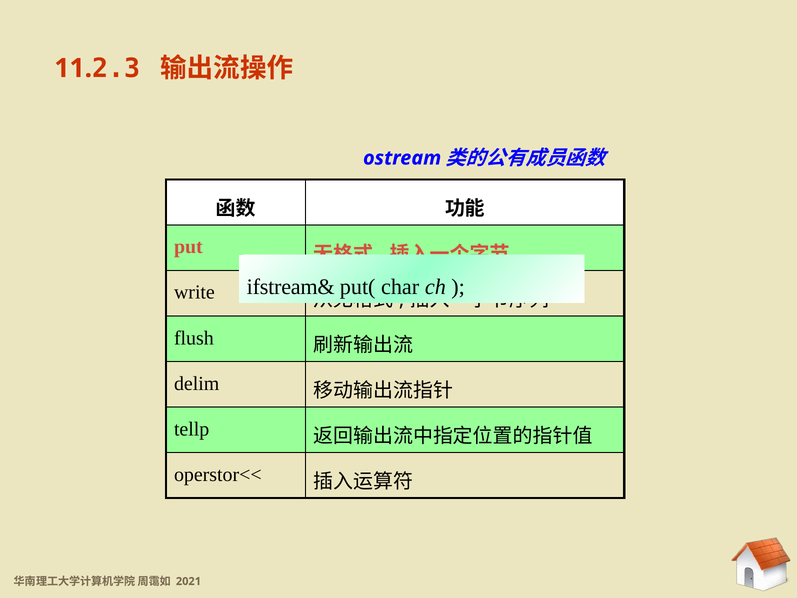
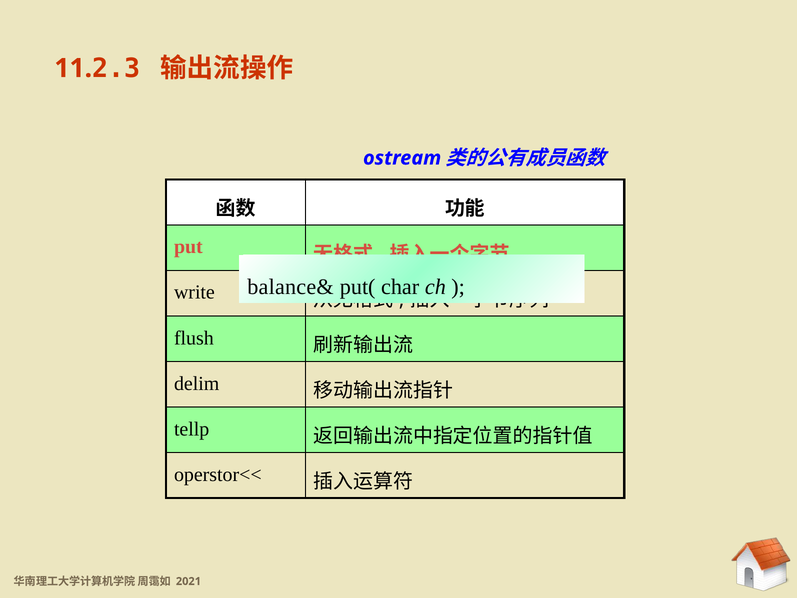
ifstream&: ifstream& -> balance& (290, 287)
